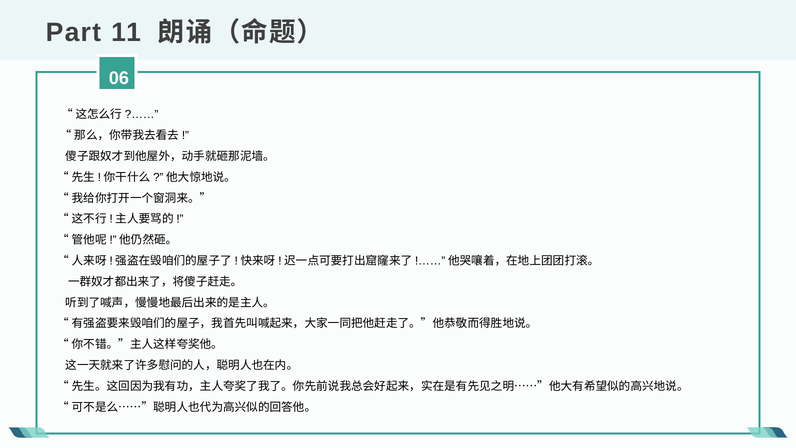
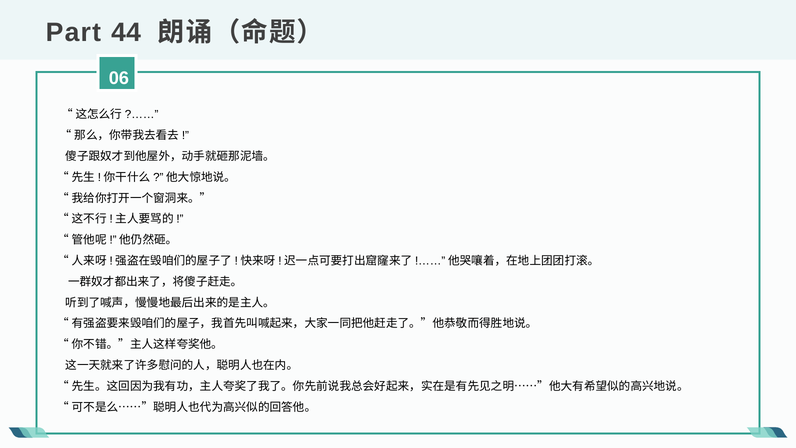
11: 11 -> 44 (126, 33)
